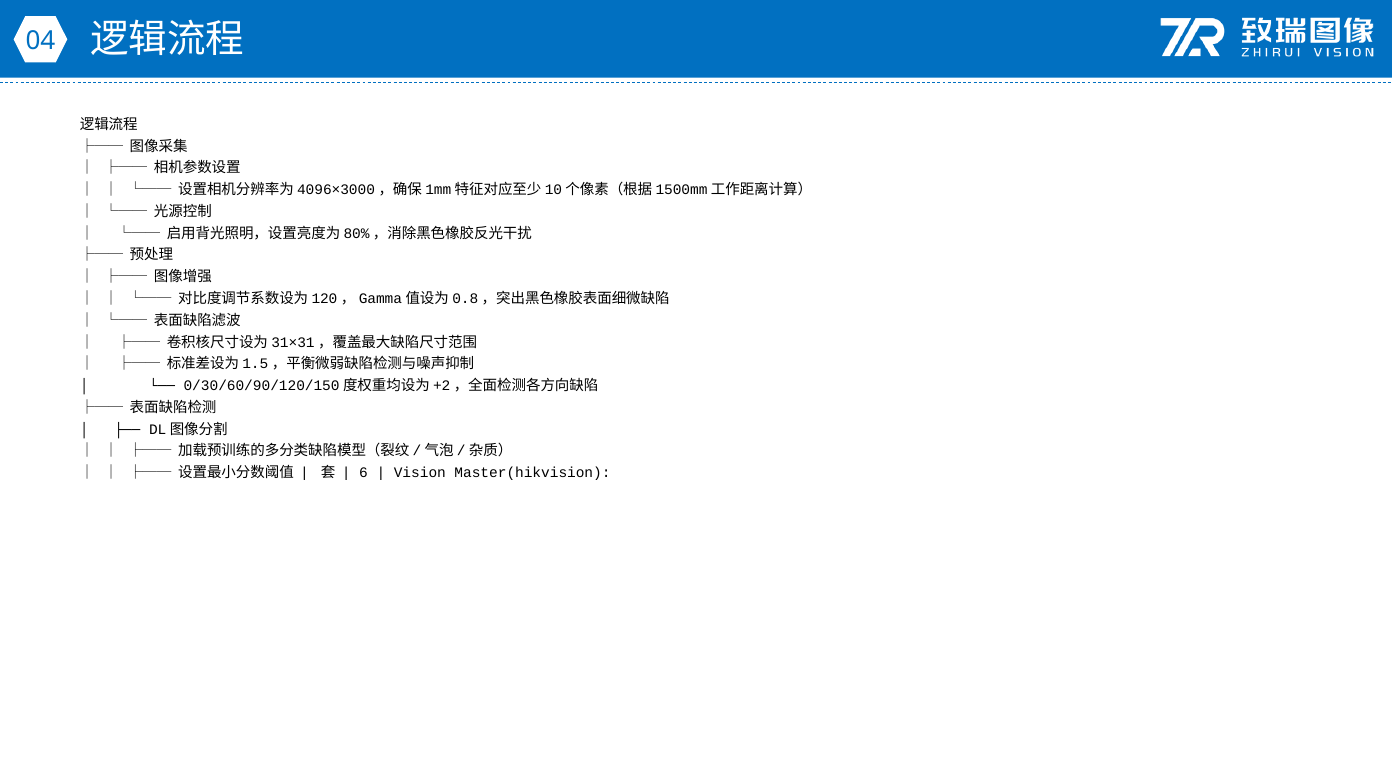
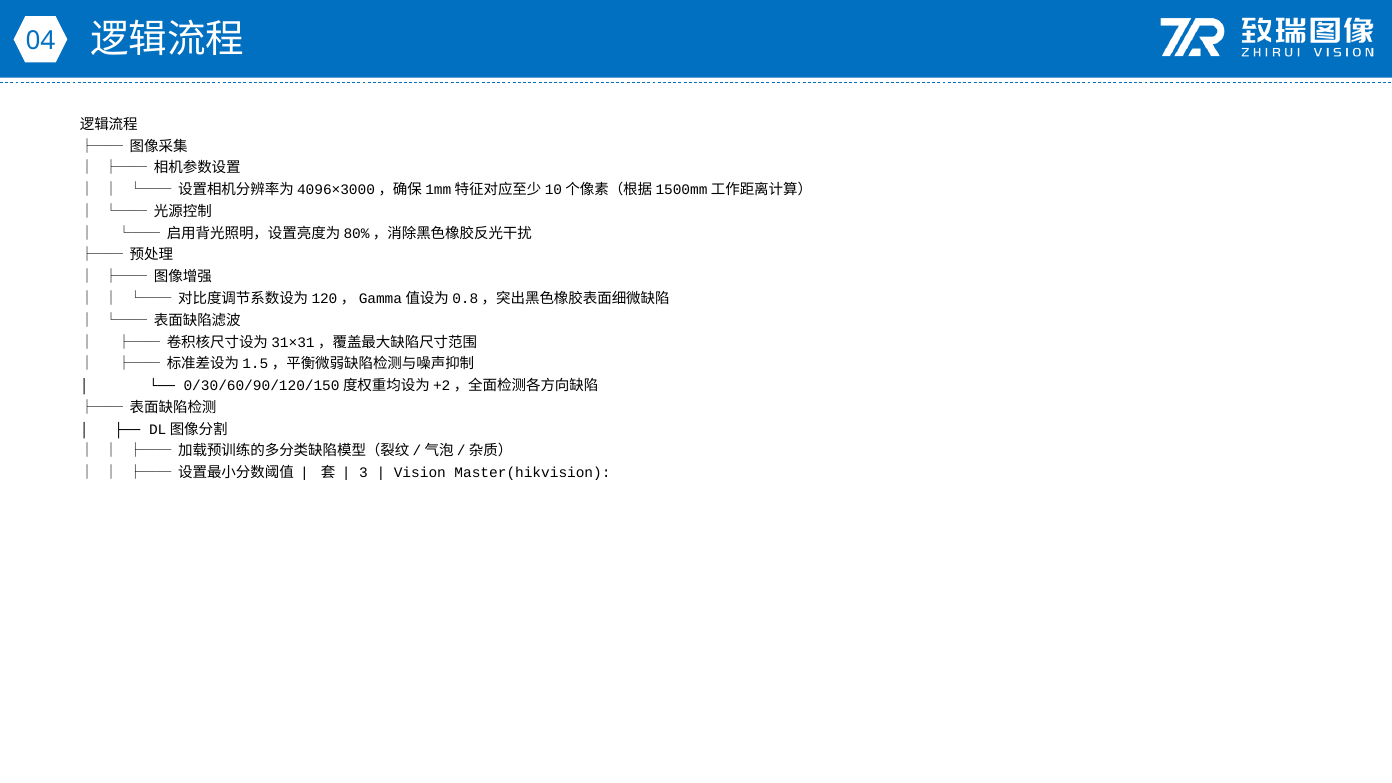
6: 6 -> 3 (364, 473)
